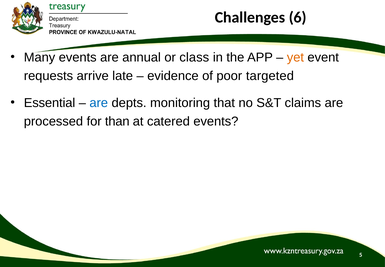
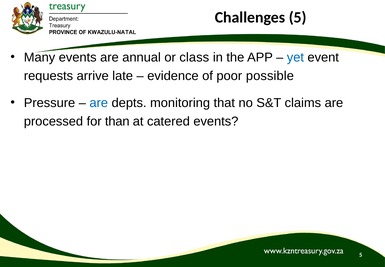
Challenges 6: 6 -> 5 (298, 17)
yet colour: orange -> blue (295, 57)
targeted: targeted -> possible (270, 76)
Essential: Essential -> Pressure (50, 103)
